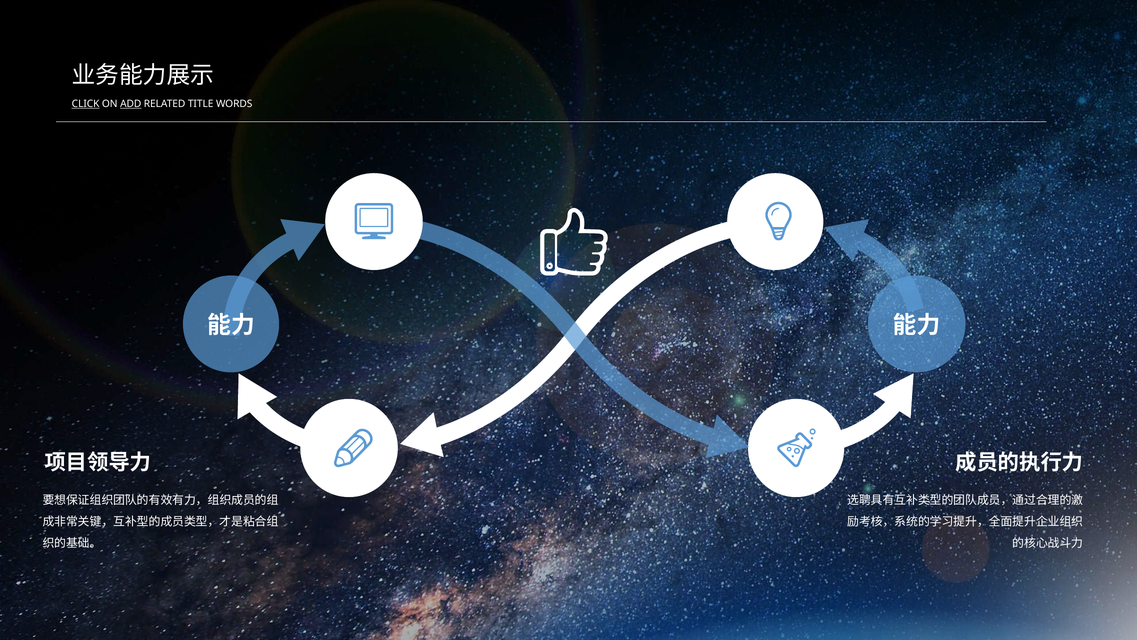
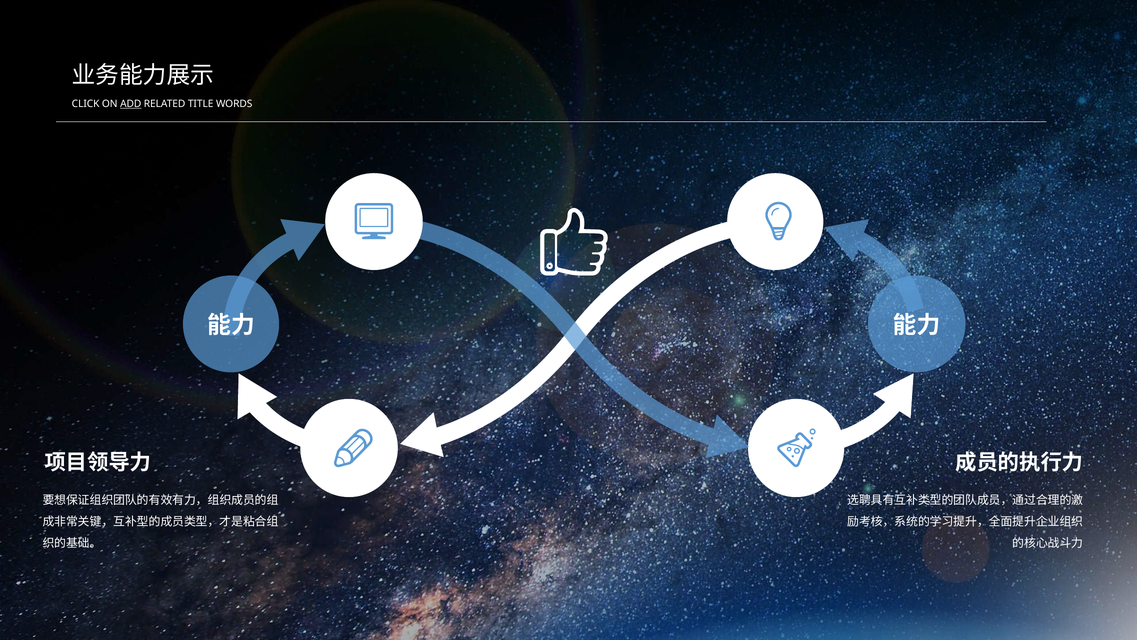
CLICK underline: present -> none (86, 104)
